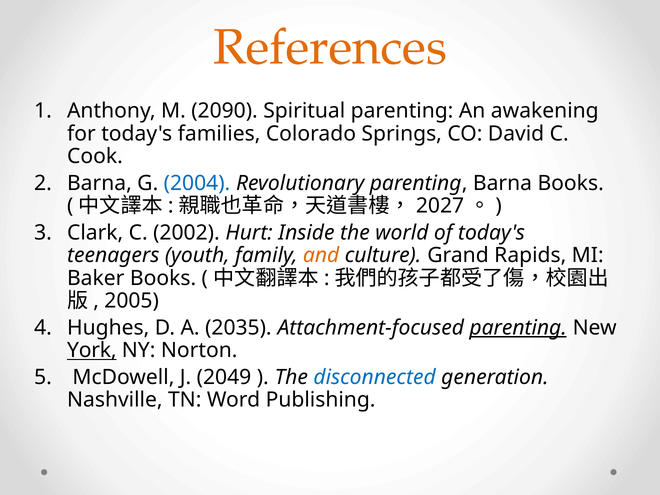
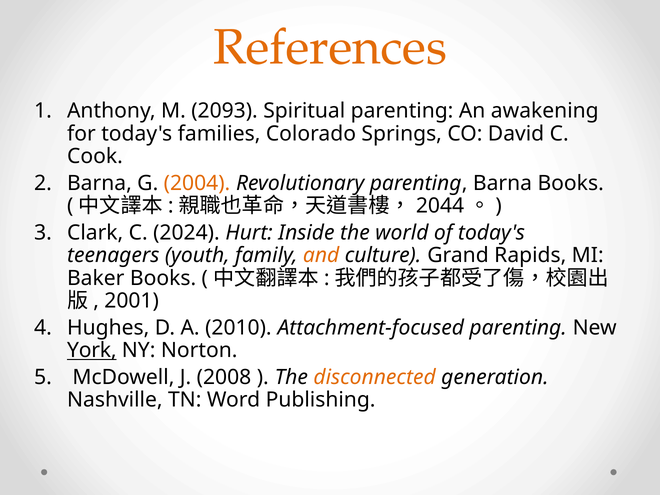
2090: 2090 -> 2093 (225, 111)
2004 colour: blue -> orange (197, 183)
2027: 2027 -> 2044 (440, 206)
2002: 2002 -> 2024 (186, 233)
2005: 2005 -> 2001 (132, 301)
2035: 2035 -> 2010 (238, 328)
parenting underline: present -> none (518, 328)
2049: 2049 -> 2008 (224, 377)
disconnected colour: blue -> orange (375, 377)
